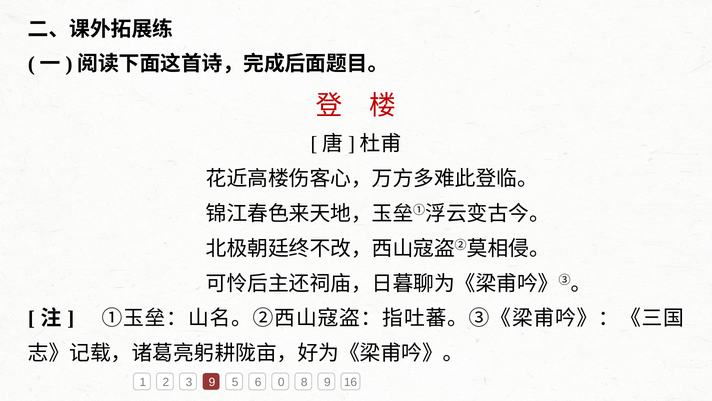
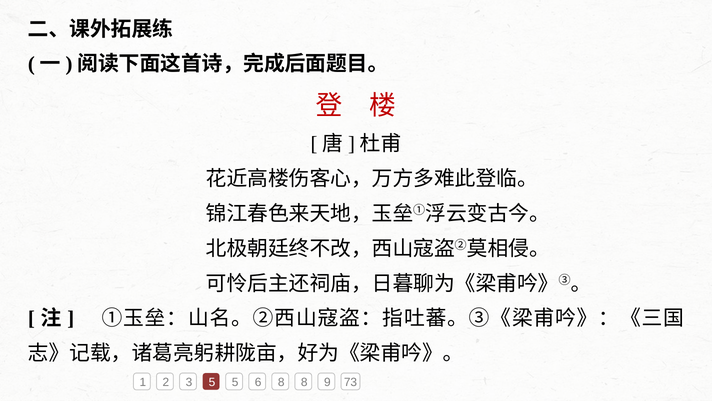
3 9: 9 -> 5 (212, 382)
6 0: 0 -> 8 (281, 382)
16: 16 -> 73 (350, 382)
